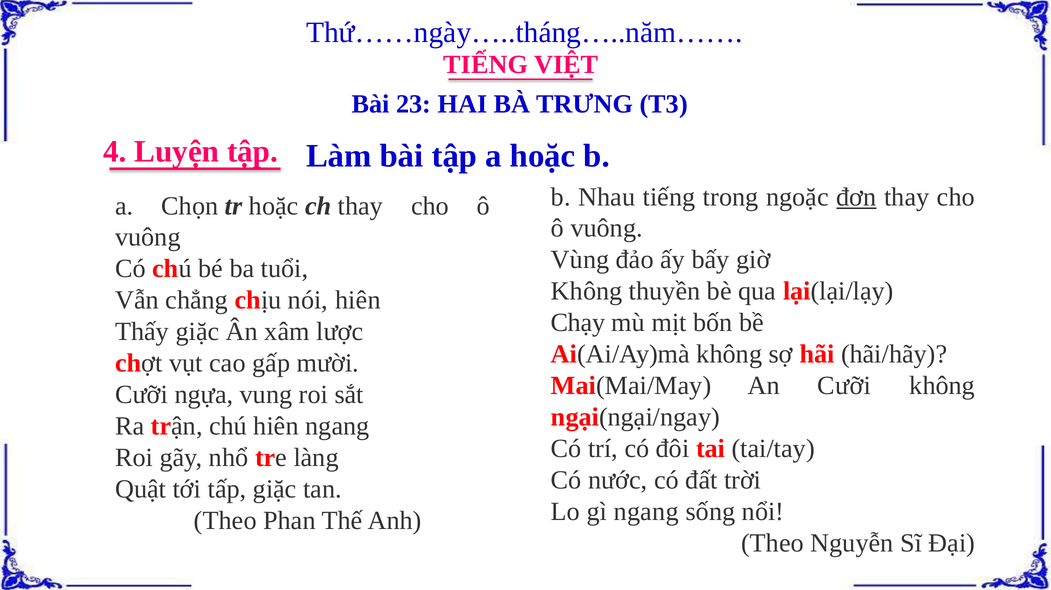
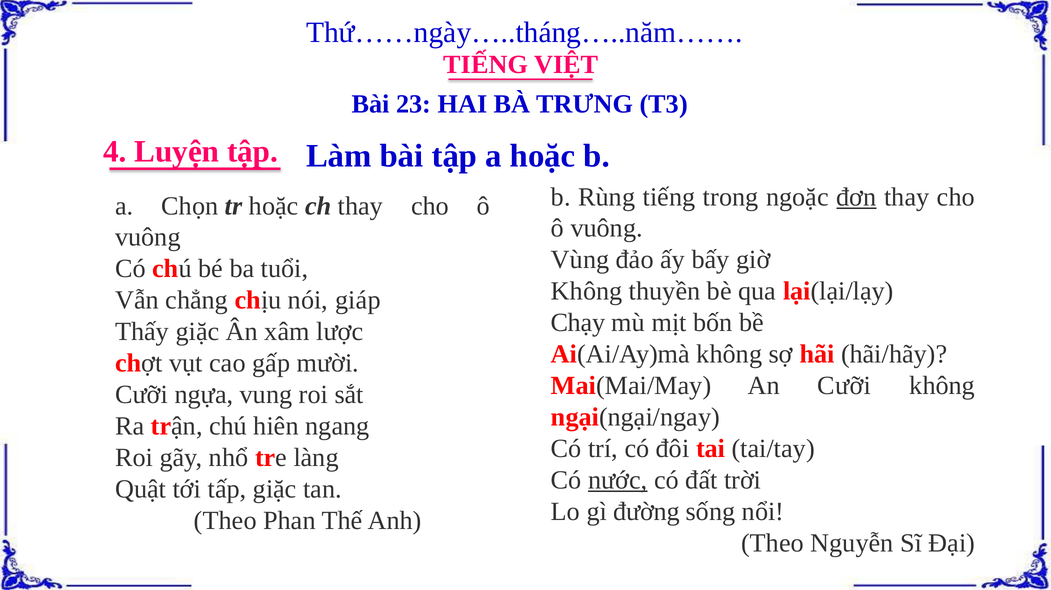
Nhau: Nhau -> Rùng (607, 197)
nói hiên: hiên -> giáp (358, 301)
nước underline: none -> present (618, 480)
gì ngang: ngang -> đường (647, 512)
